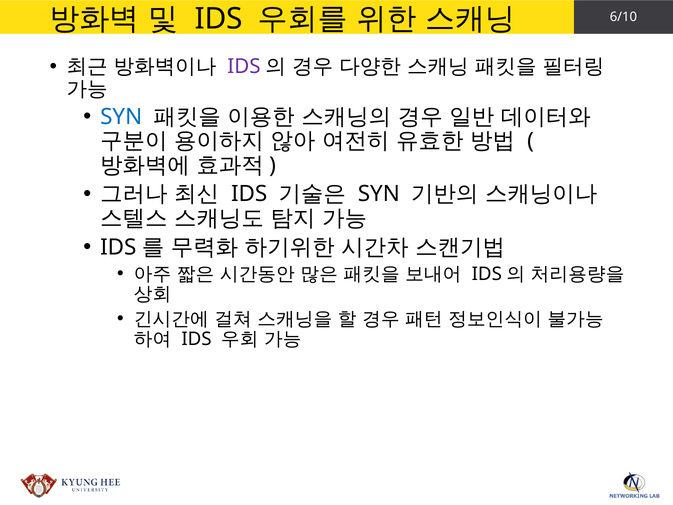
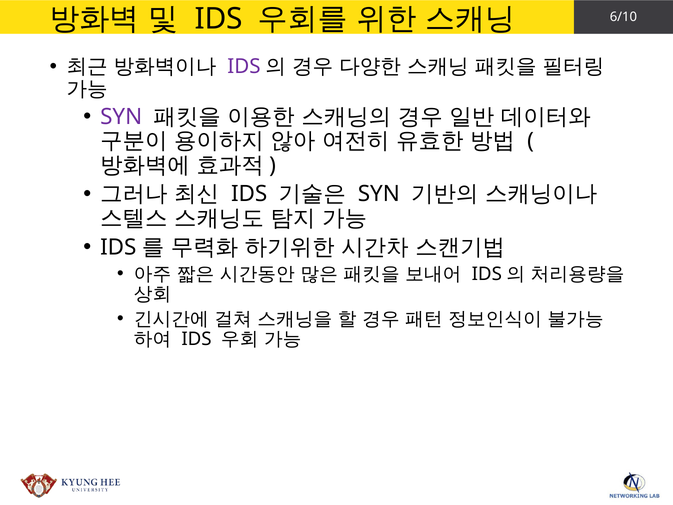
SYN colour: blue -> purple (121, 117)
